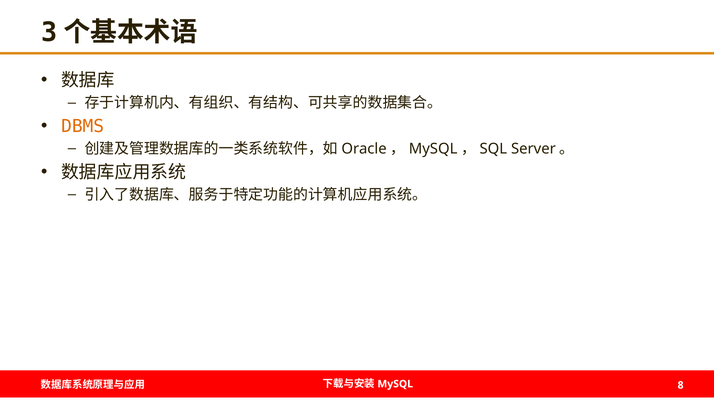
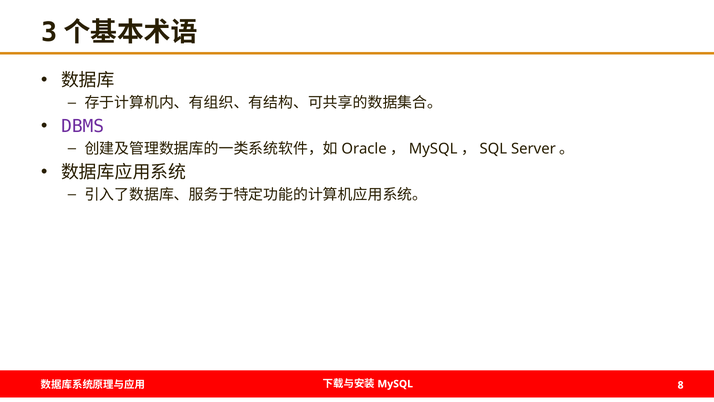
DBMS colour: orange -> purple (83, 126)
